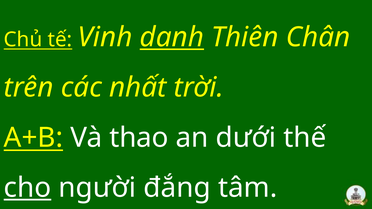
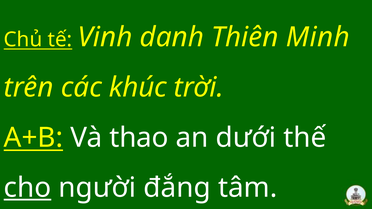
danh underline: present -> none (172, 37)
Chân: Chân -> Minh (318, 37)
nhất: nhất -> khúc (138, 88)
